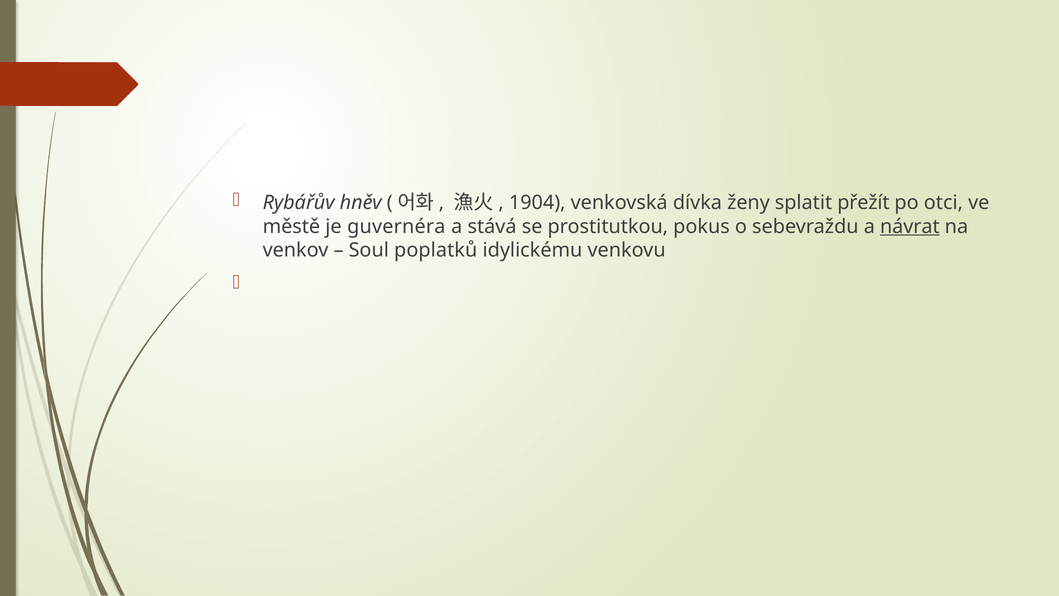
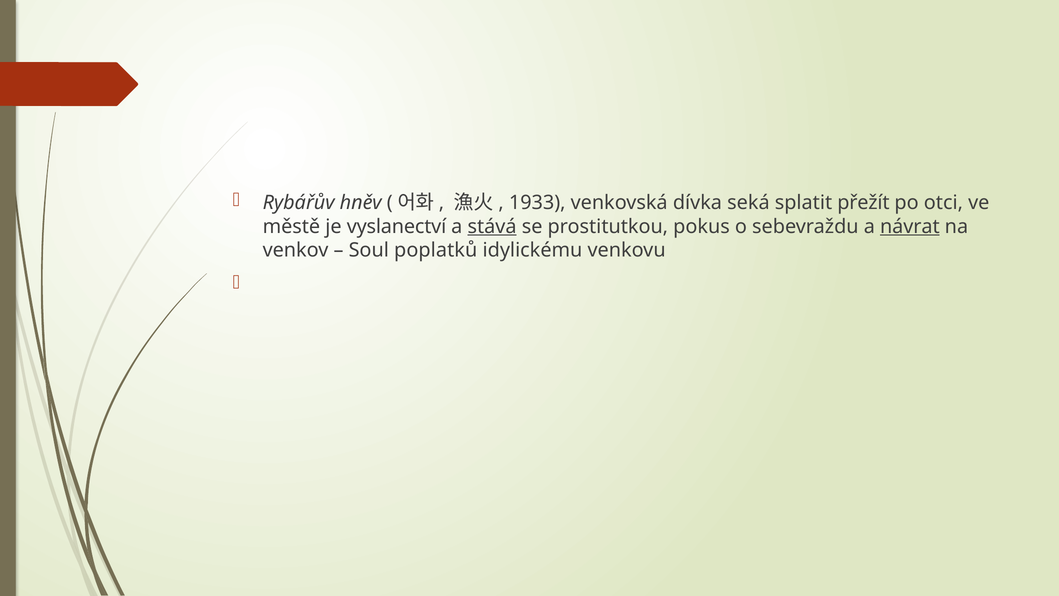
1904: 1904 -> 1933 (537, 203)
ženy: ženy -> seká (748, 203)
guvernéra: guvernéra -> vyslanectví (397, 226)
stává underline: none -> present (492, 226)
